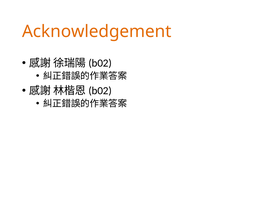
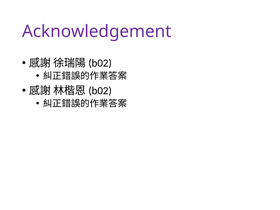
Acknowledgement colour: orange -> purple (97, 31)
